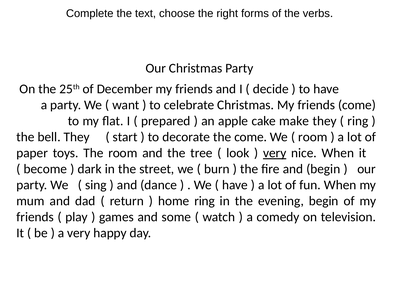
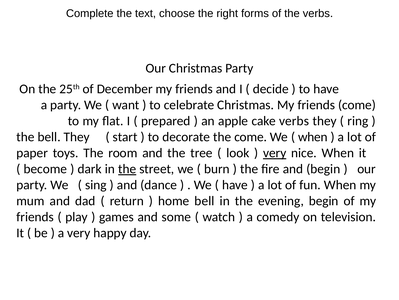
cake make: make -> verbs (294, 121)
room: room -> when (313, 137)
the underline: none -> present (127, 169)
home ring: ring -> bell (204, 201)
